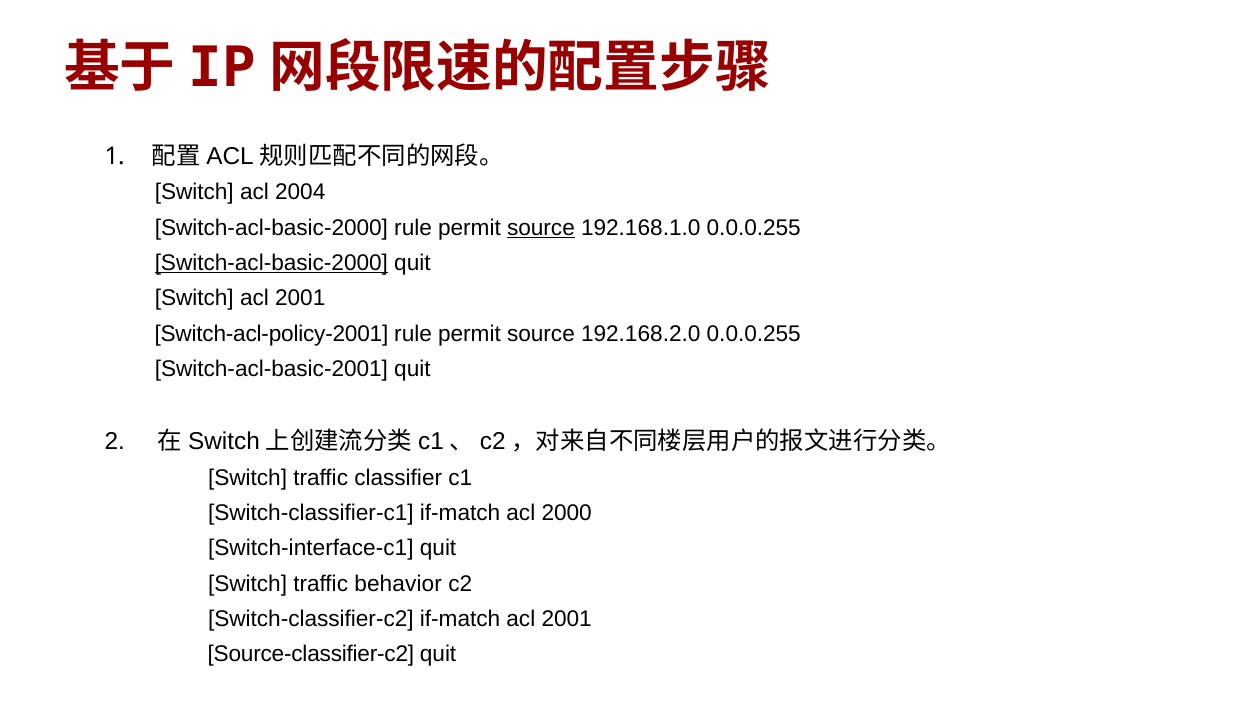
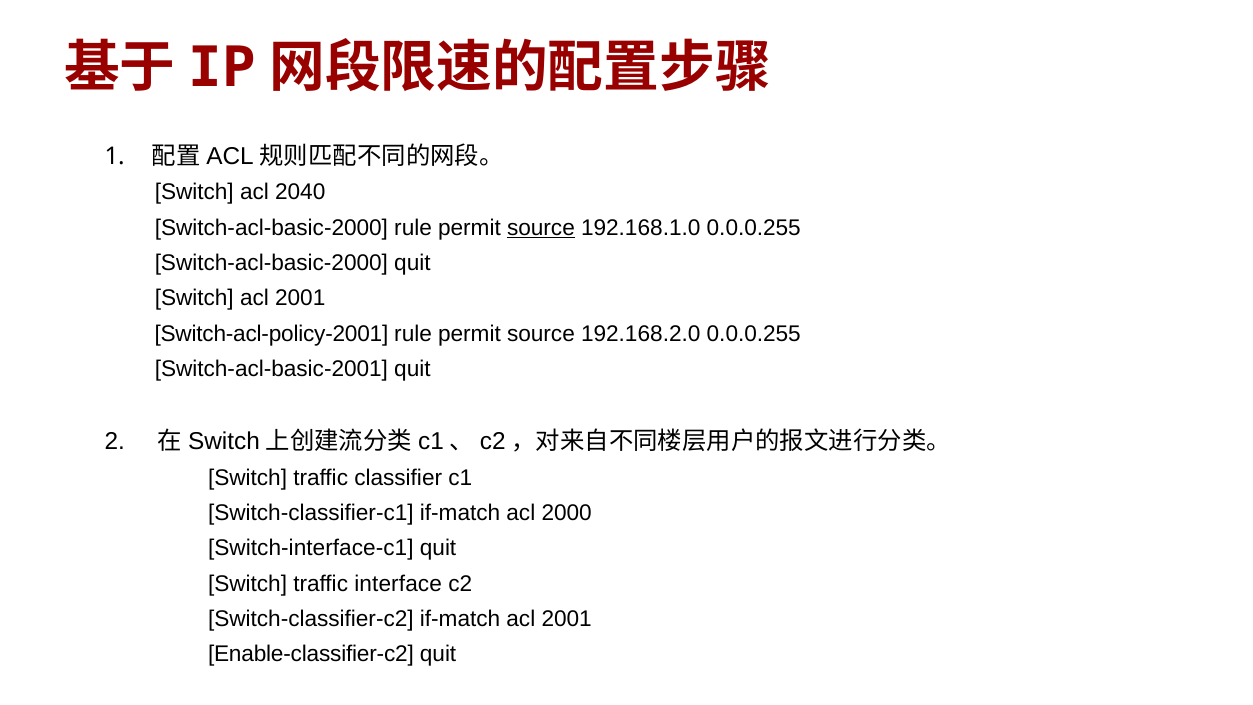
2004: 2004 -> 2040 (300, 192)
Switch-acl-basic-2000 underline: present -> none (271, 263)
behavior: behavior -> interface (398, 583)
Source-classifier-c2: Source-classifier-c2 -> Enable-classifier-c2 (311, 654)
